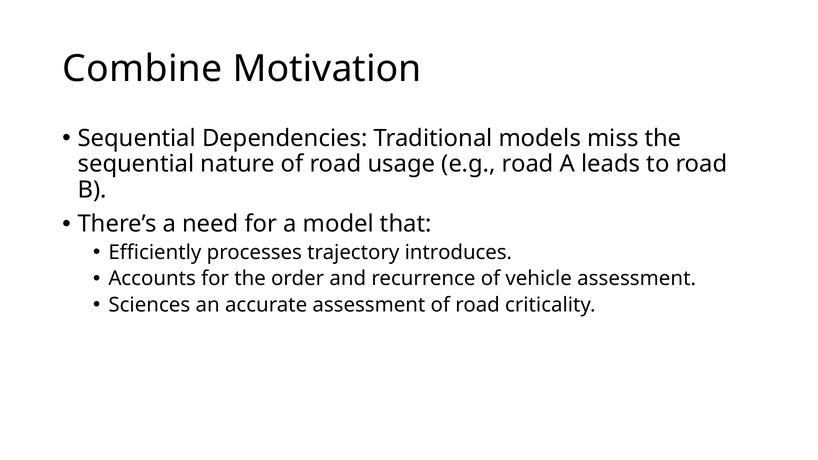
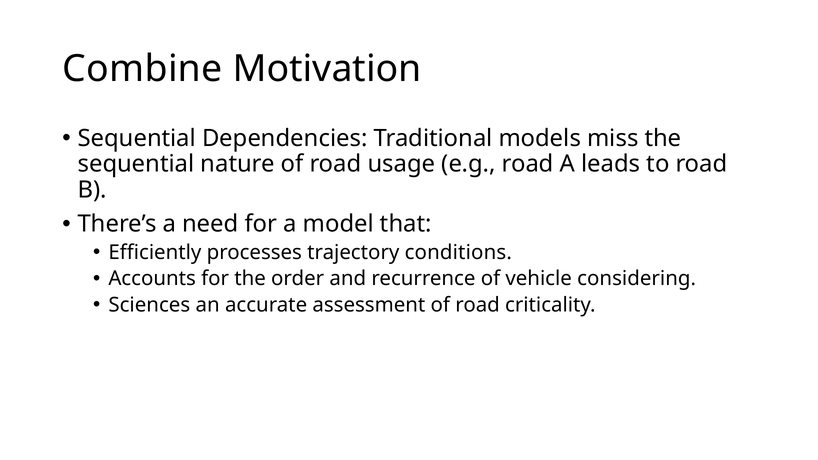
introduces: introduces -> conditions (458, 252)
vehicle assessment: assessment -> considering (637, 279)
